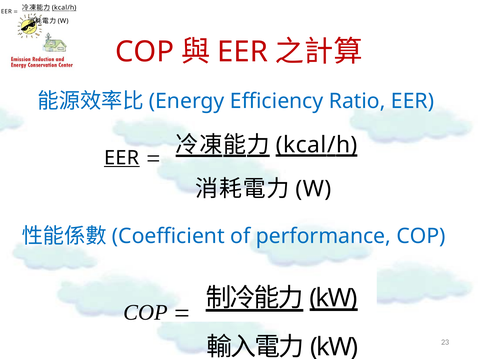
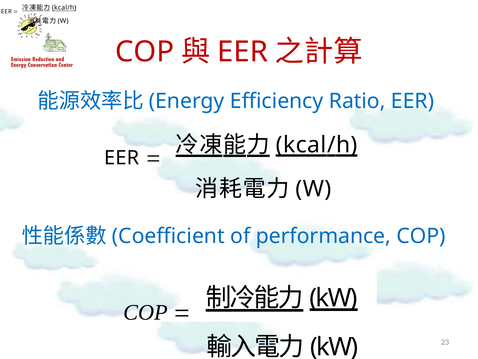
EER underline: present -> none (122, 158)
